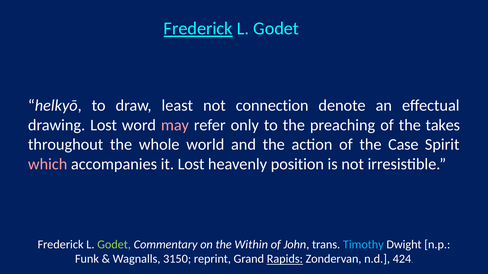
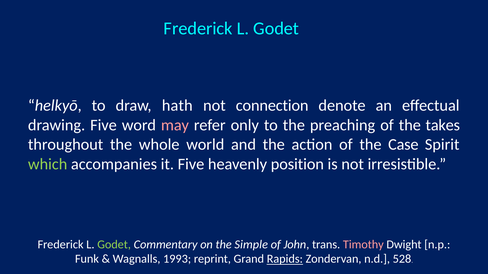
Frederick underline: present -> none (198, 29)
least: least -> hath (177, 106)
drawing Lost: Lost -> Five (104, 125)
which colour: pink -> light green (48, 164)
it Lost: Lost -> Five (191, 164)
Within: Within -> Simple (251, 245)
Timothy colour: light blue -> pink (363, 245)
3150: 3150 -> 1993 (177, 259)
424: 424 -> 528 (402, 259)
